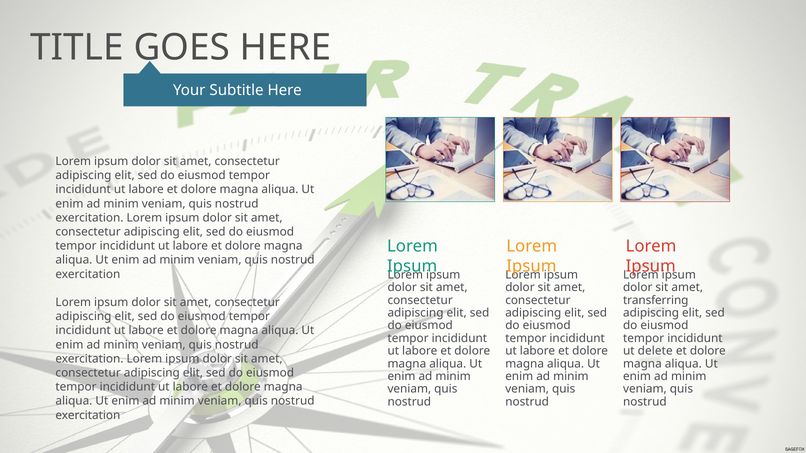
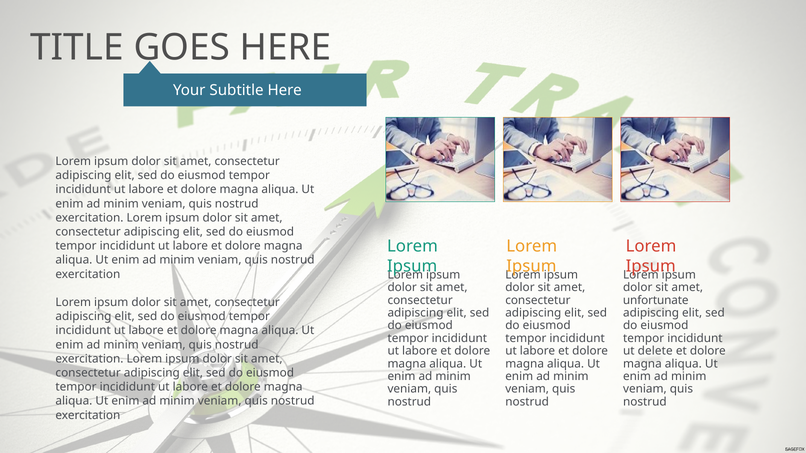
transferring: transferring -> unfortunate (656, 300)
